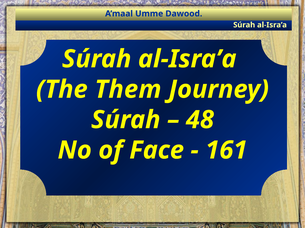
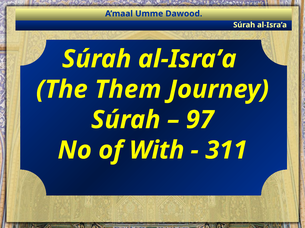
48: 48 -> 97 (200, 120)
Face: Face -> With (157, 151)
161: 161 -> 311 (226, 151)
